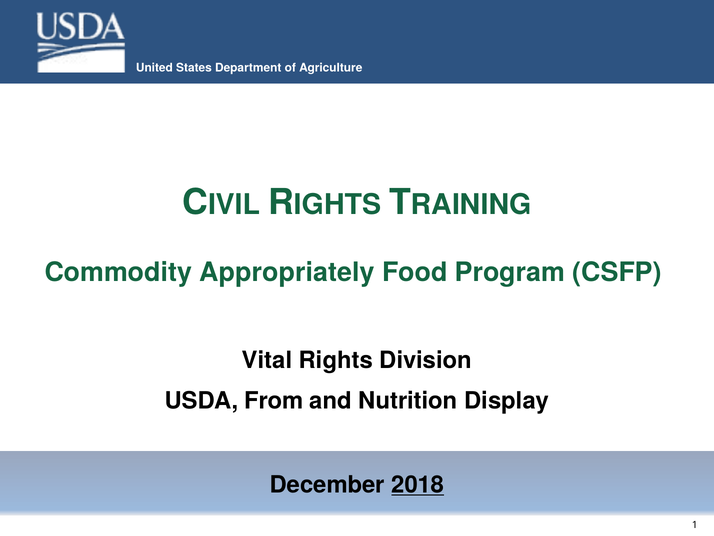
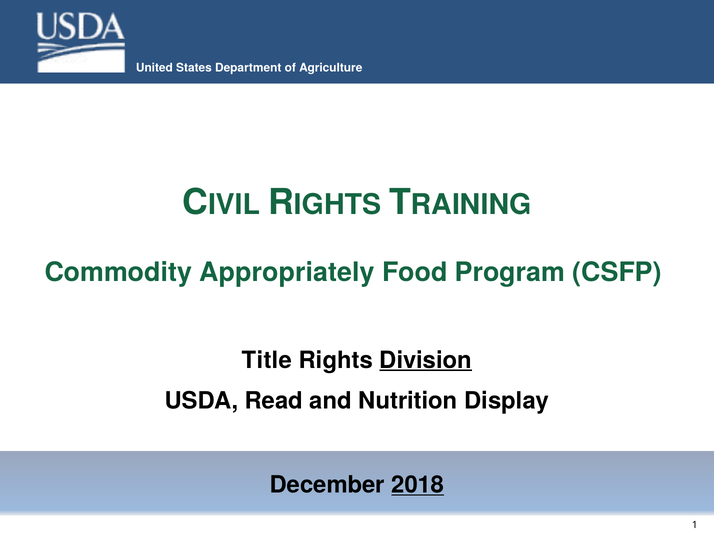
Vital: Vital -> Title (267, 360)
Division underline: none -> present (426, 360)
From: From -> Read (274, 400)
